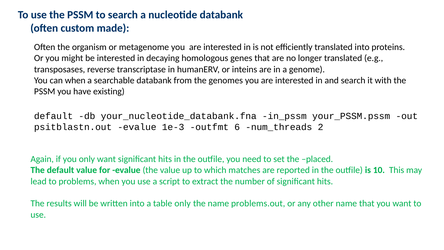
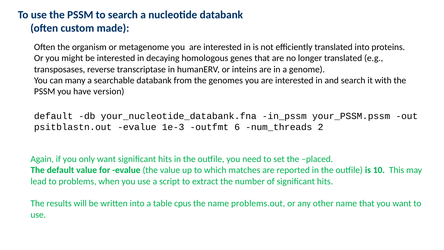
can when: when -> many (75, 80)
existing: existing -> version (109, 91)
table only: only -> cpus (183, 203)
